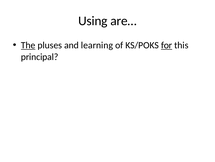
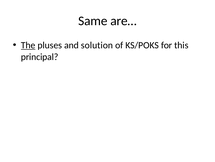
Using: Using -> Same (93, 21)
learning: learning -> solution (97, 45)
for underline: present -> none (167, 45)
